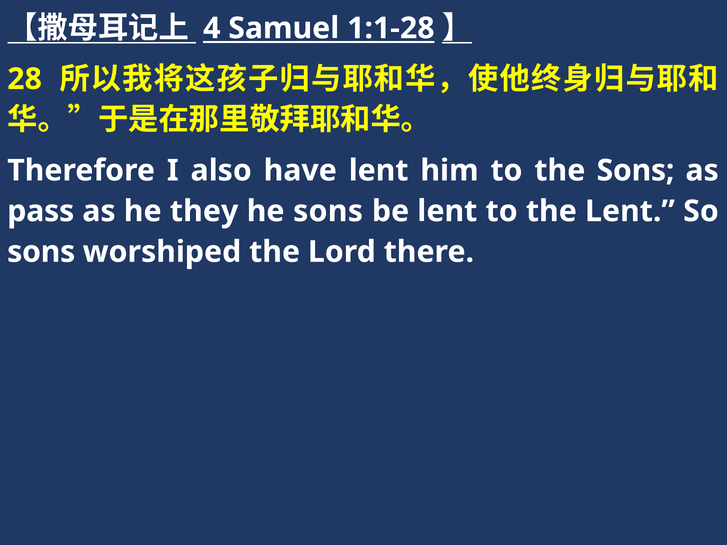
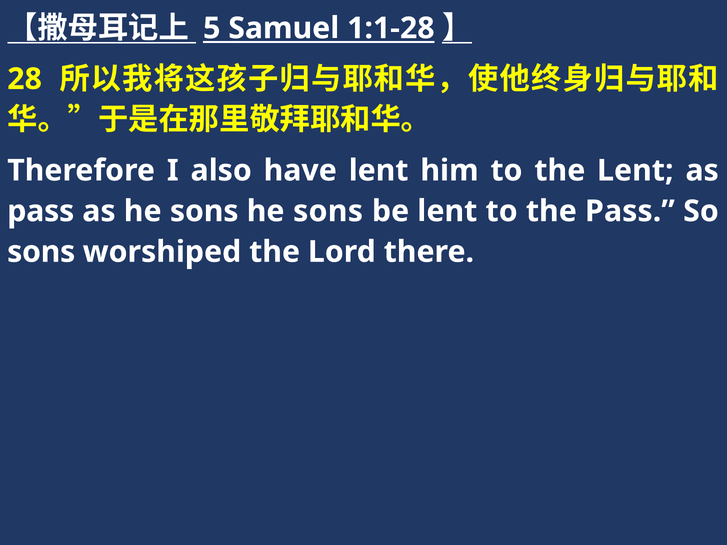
4: 4 -> 5 (212, 28)
the Sons: Sons -> Lent (635, 171)
as he they: they -> sons (204, 211)
the Lent: Lent -> Pass (630, 211)
